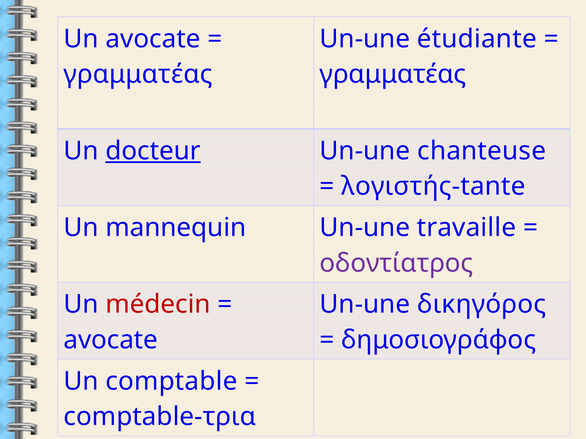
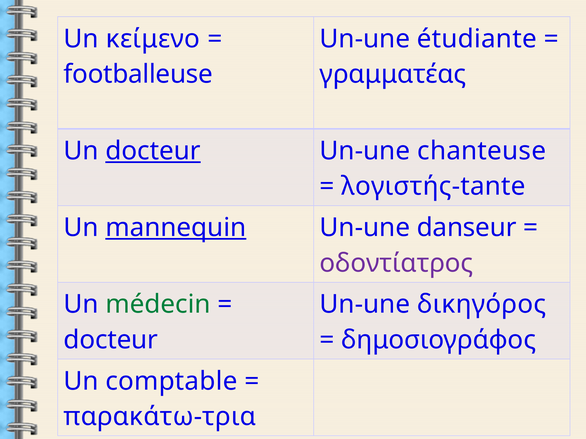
Un avocate: avocate -> κείμενο (153, 39)
γραμματέας: γραμματέας -> footballeuse (138, 74)
mannequin underline: none -> present (176, 228)
travaille: travaille -> danseur (467, 228)
médecin colour: red -> green (158, 305)
avocate: avocate -> docteur (111, 340)
comptable-τρια: comptable-τρια -> παρακάτω-τρια (160, 417)
